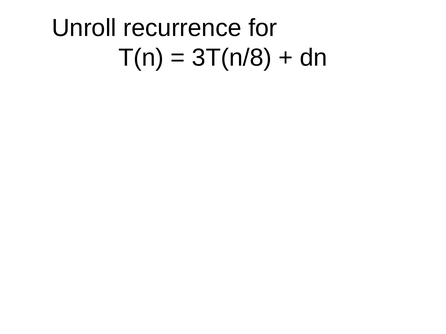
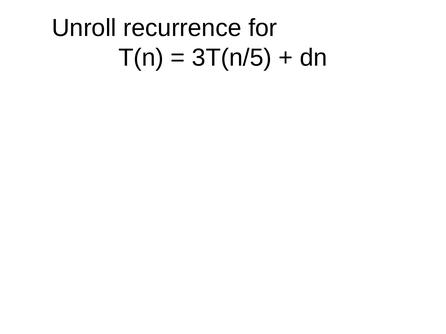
3T(n/8: 3T(n/8 -> 3T(n/5 (232, 58)
